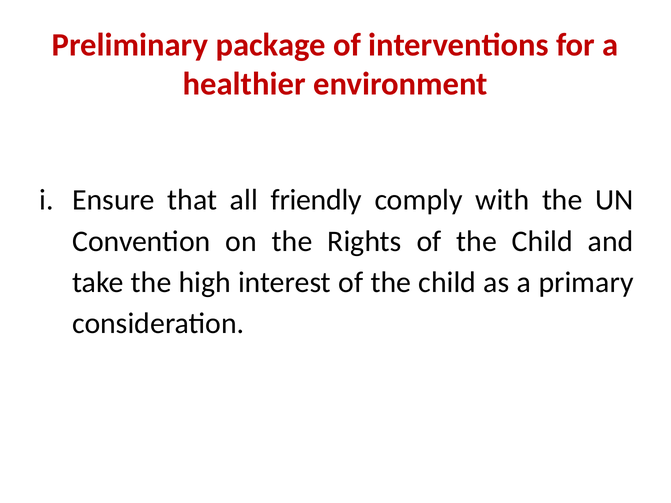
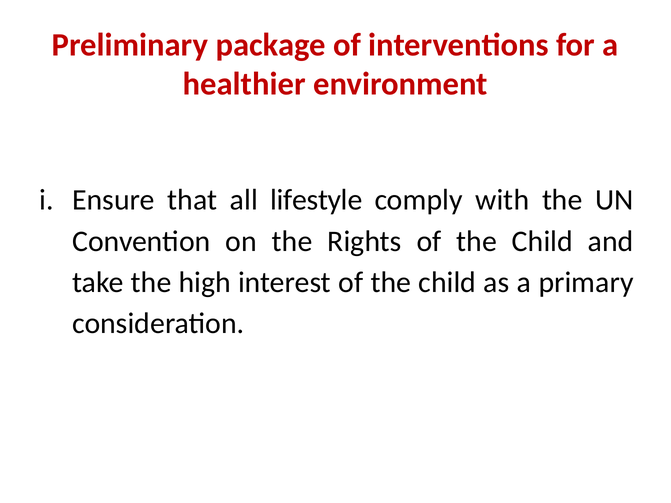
friendly: friendly -> lifestyle (316, 200)
